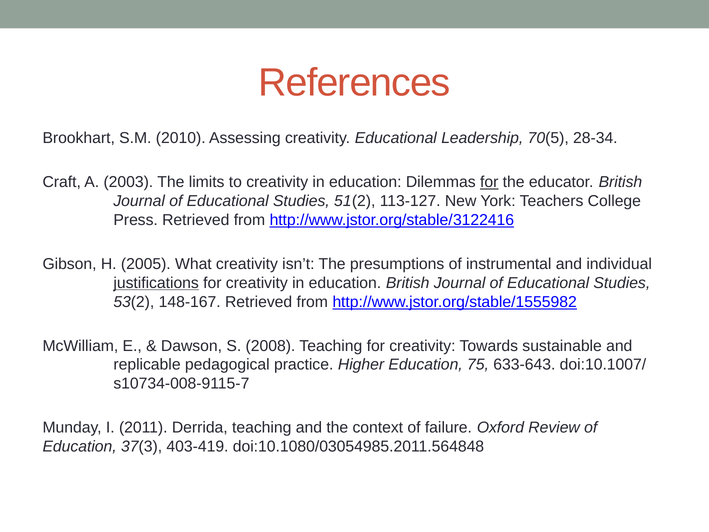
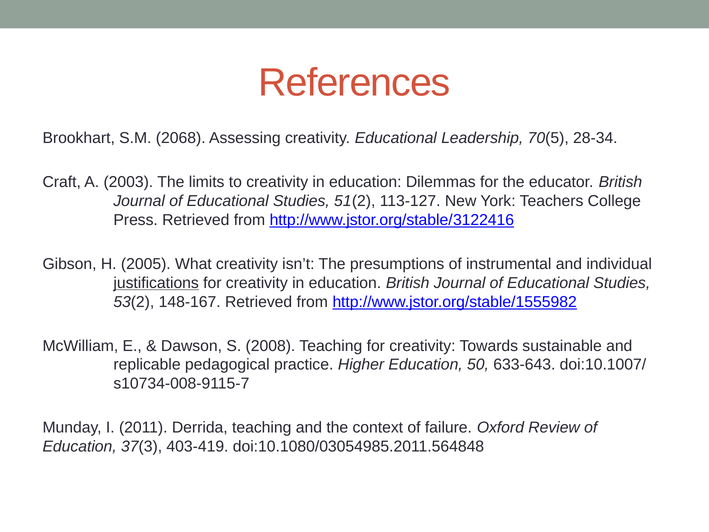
2010: 2010 -> 2068 (181, 138)
for underline: present -> none (489, 182)
75: 75 -> 50 (478, 365)
